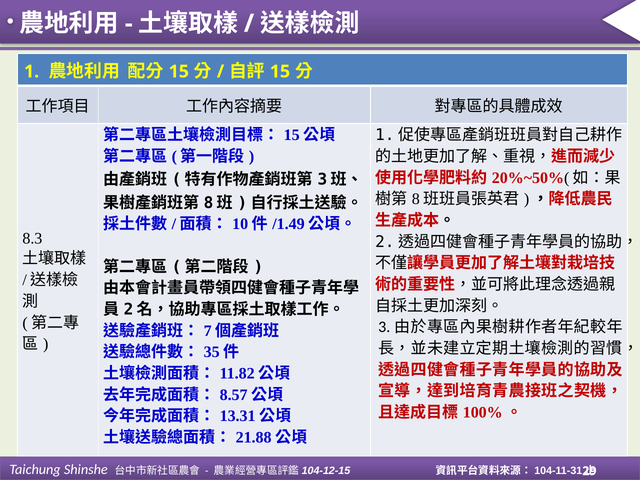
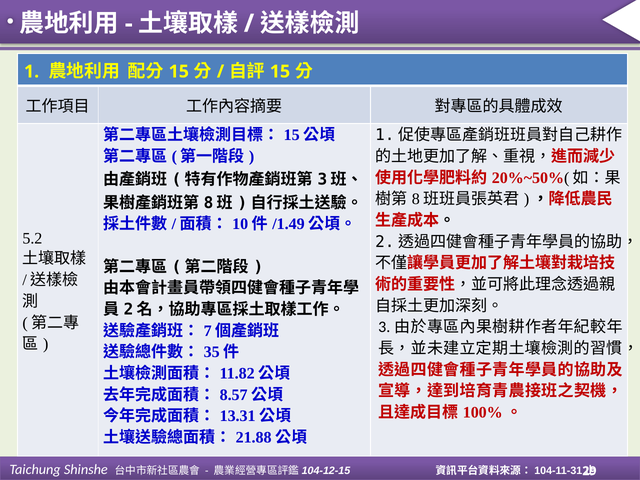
8.3: 8.3 -> 5.2 (32, 239)
